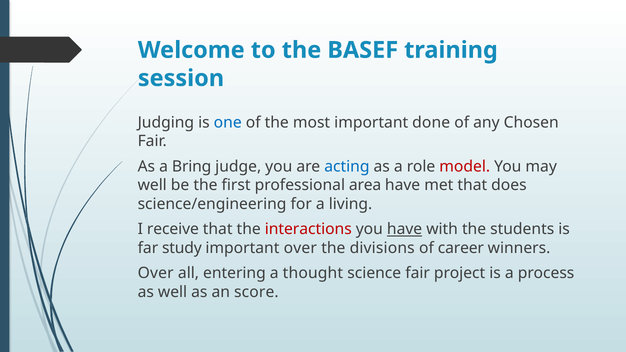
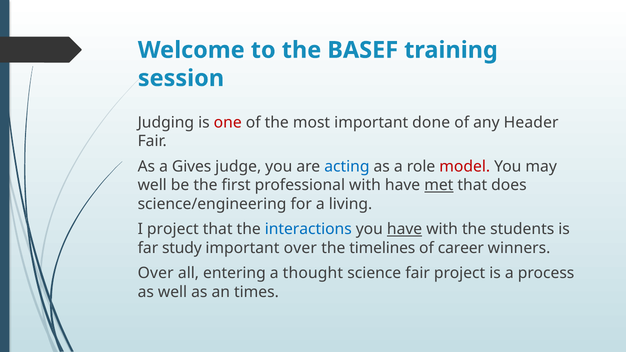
one colour: blue -> red (228, 122)
Chosen: Chosen -> Header (531, 122)
Bring: Bring -> Gives (192, 166)
professional area: area -> with (365, 185)
met underline: none -> present (439, 185)
I receive: receive -> project (173, 229)
interactions colour: red -> blue (308, 229)
divisions: divisions -> timelines (382, 248)
score: score -> times (256, 292)
